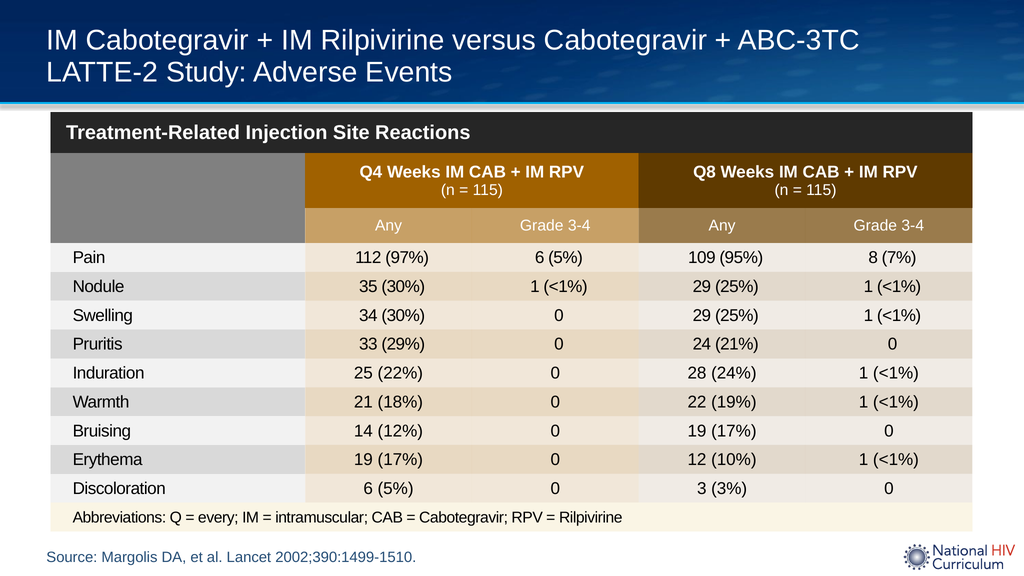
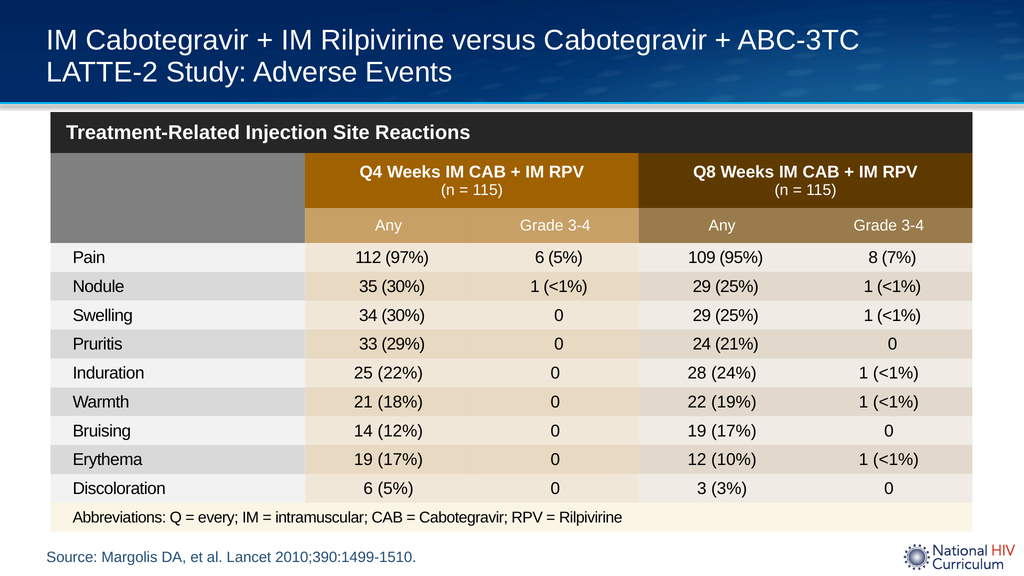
2002;390:1499-1510: 2002;390:1499-1510 -> 2010;390:1499-1510 (346, 557)
